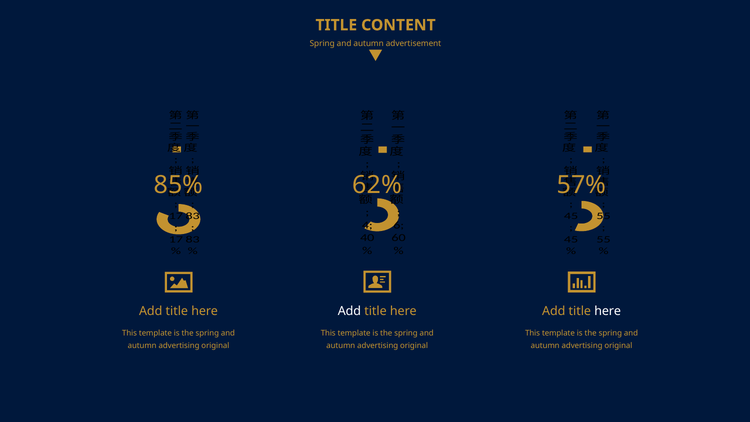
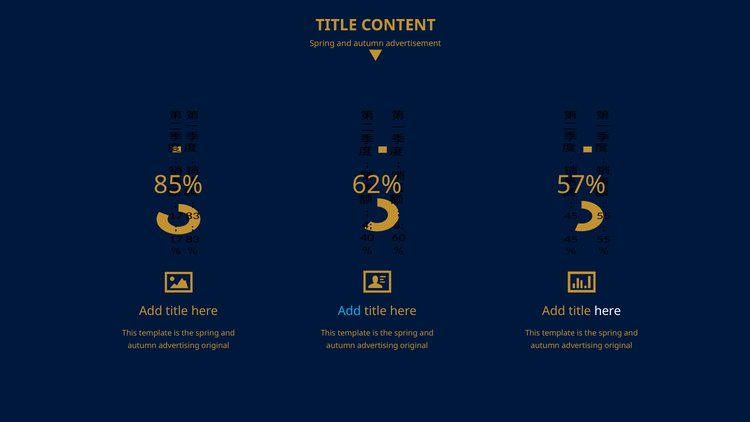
Add colour: white -> light blue (349, 311)
